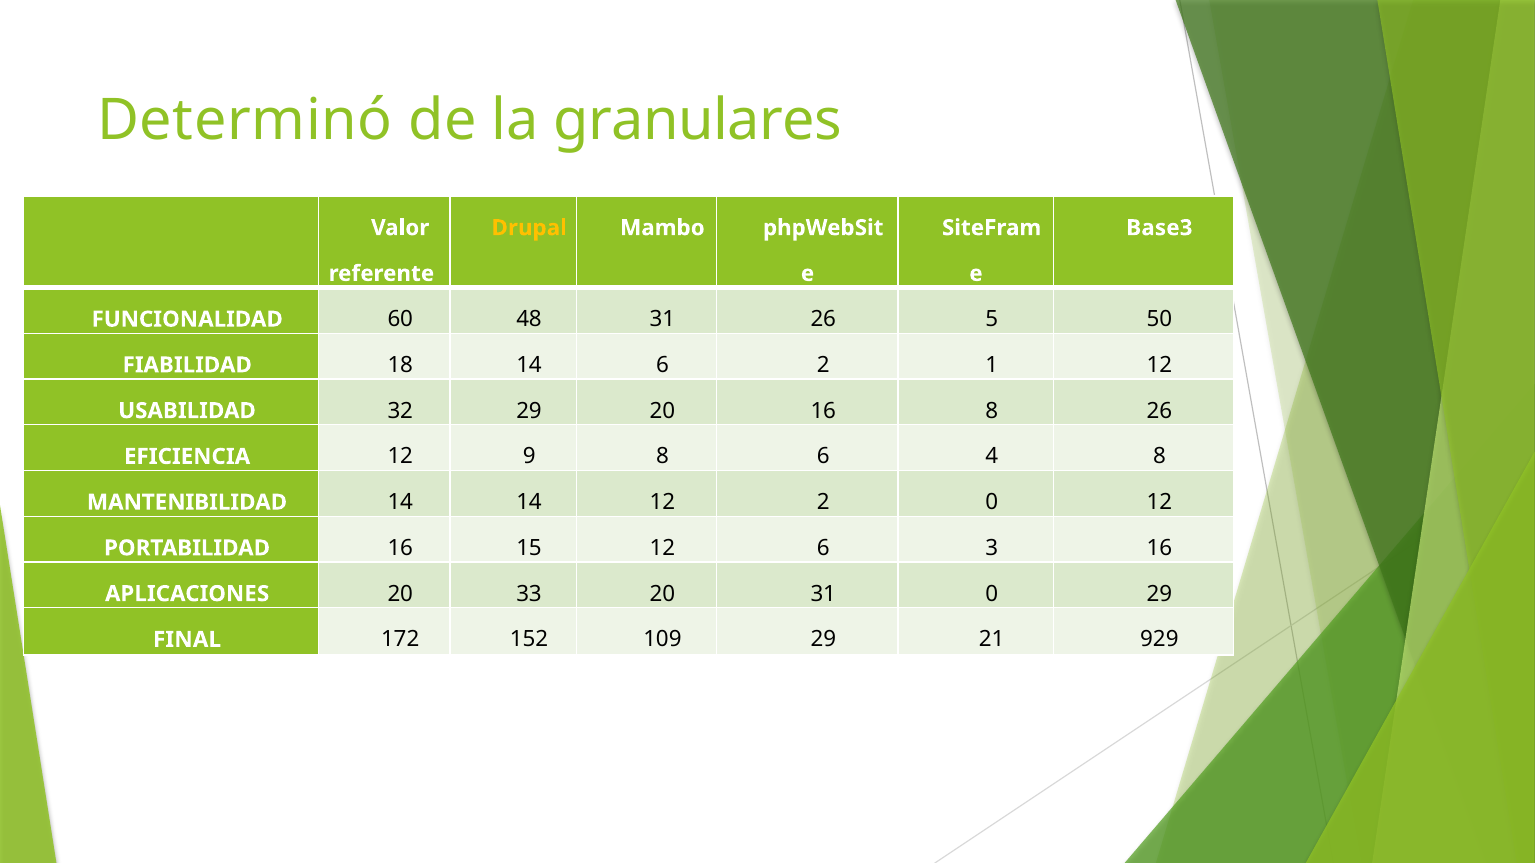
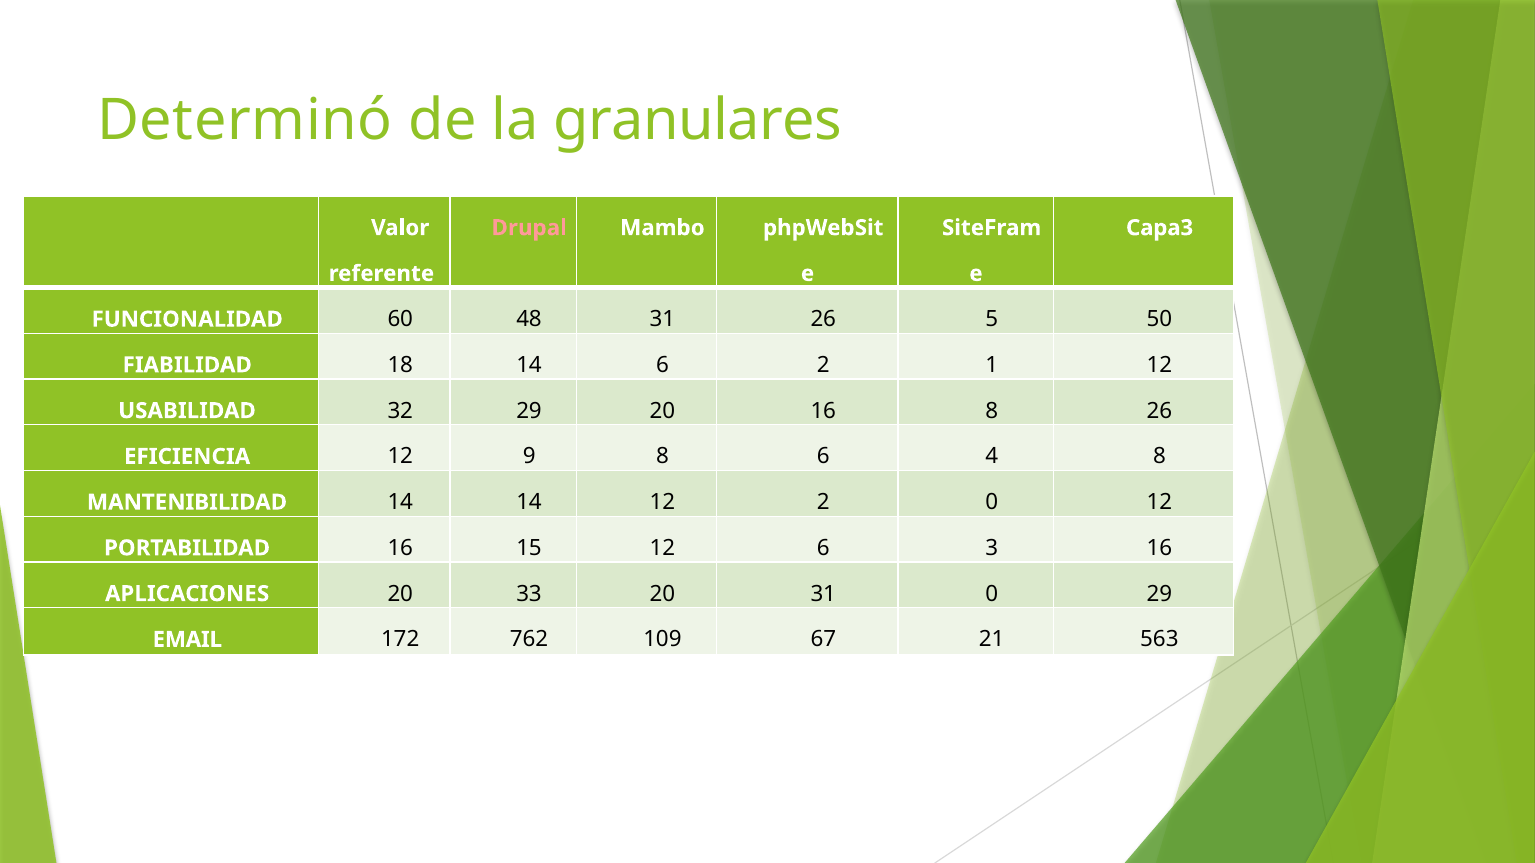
Drupal colour: yellow -> pink (529, 228)
Base3: Base3 -> Capa3 (1160, 228)
FINAL: FINAL -> EMAIL (187, 640)
152: 152 -> 762 (529, 640)
109 29: 29 -> 67 (823, 640)
929: 929 -> 563 (1159, 640)
